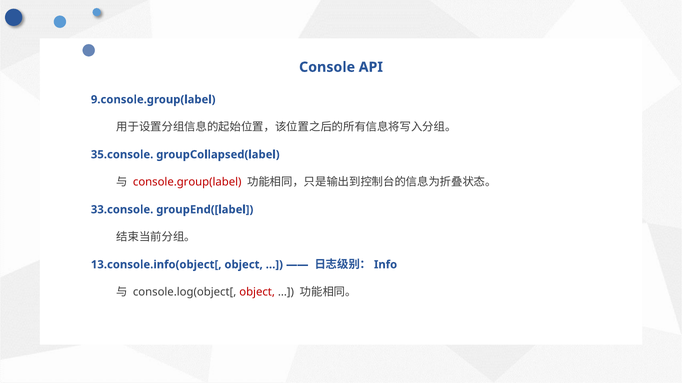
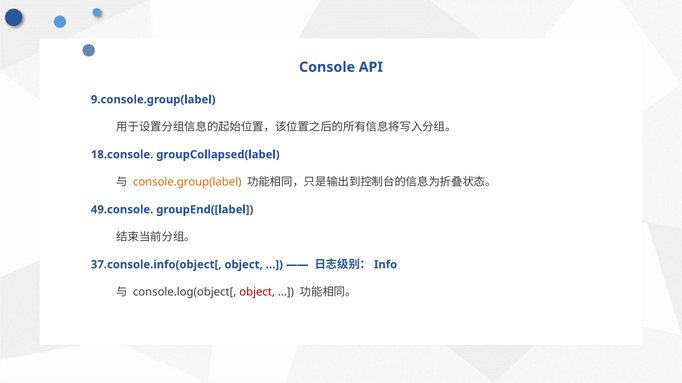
35.console: 35.console -> 18.console (122, 155)
console.group(label colour: red -> orange (187, 182)
33.console: 33.console -> 49.console (122, 210)
13.console.info(object[: 13.console.info(object[ -> 37.console.info(object[ (156, 265)
